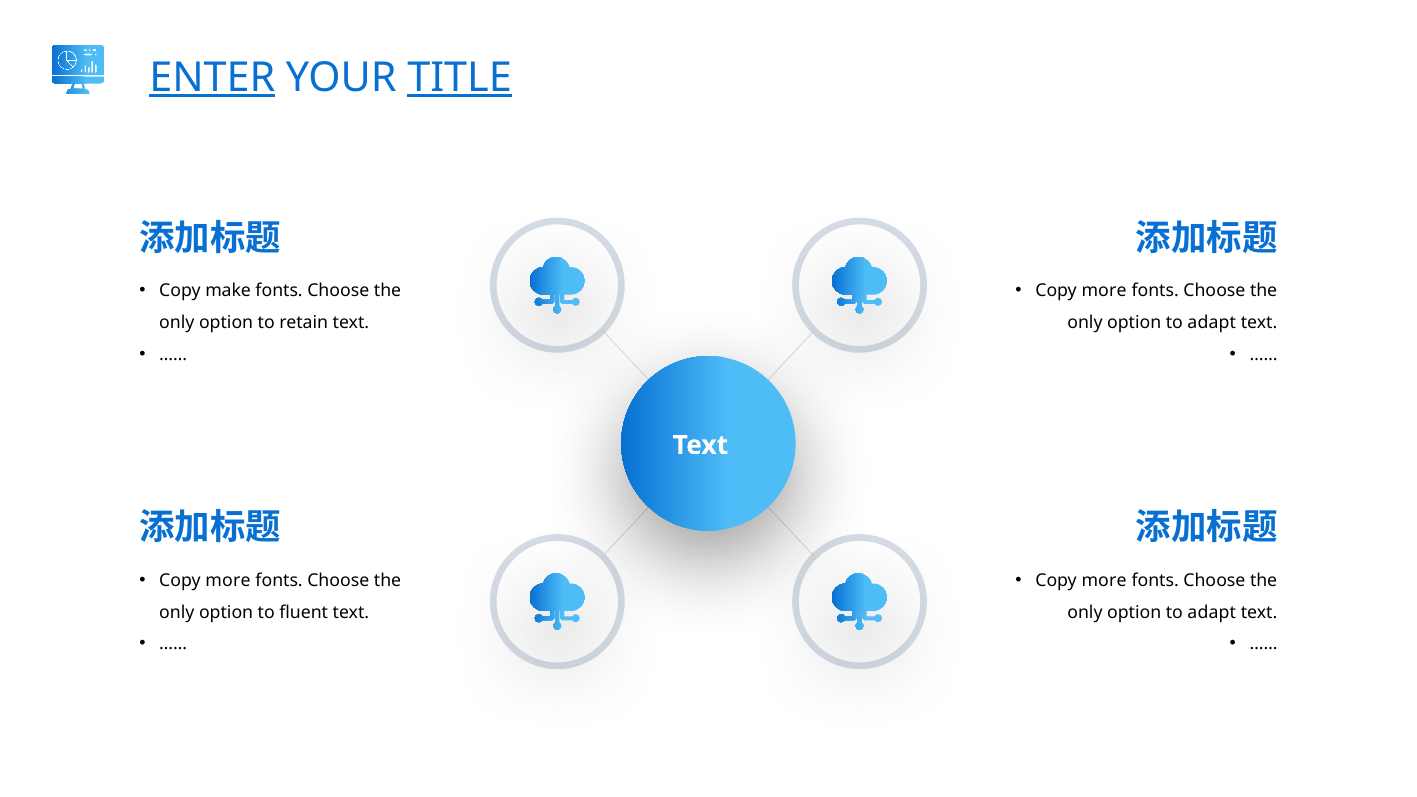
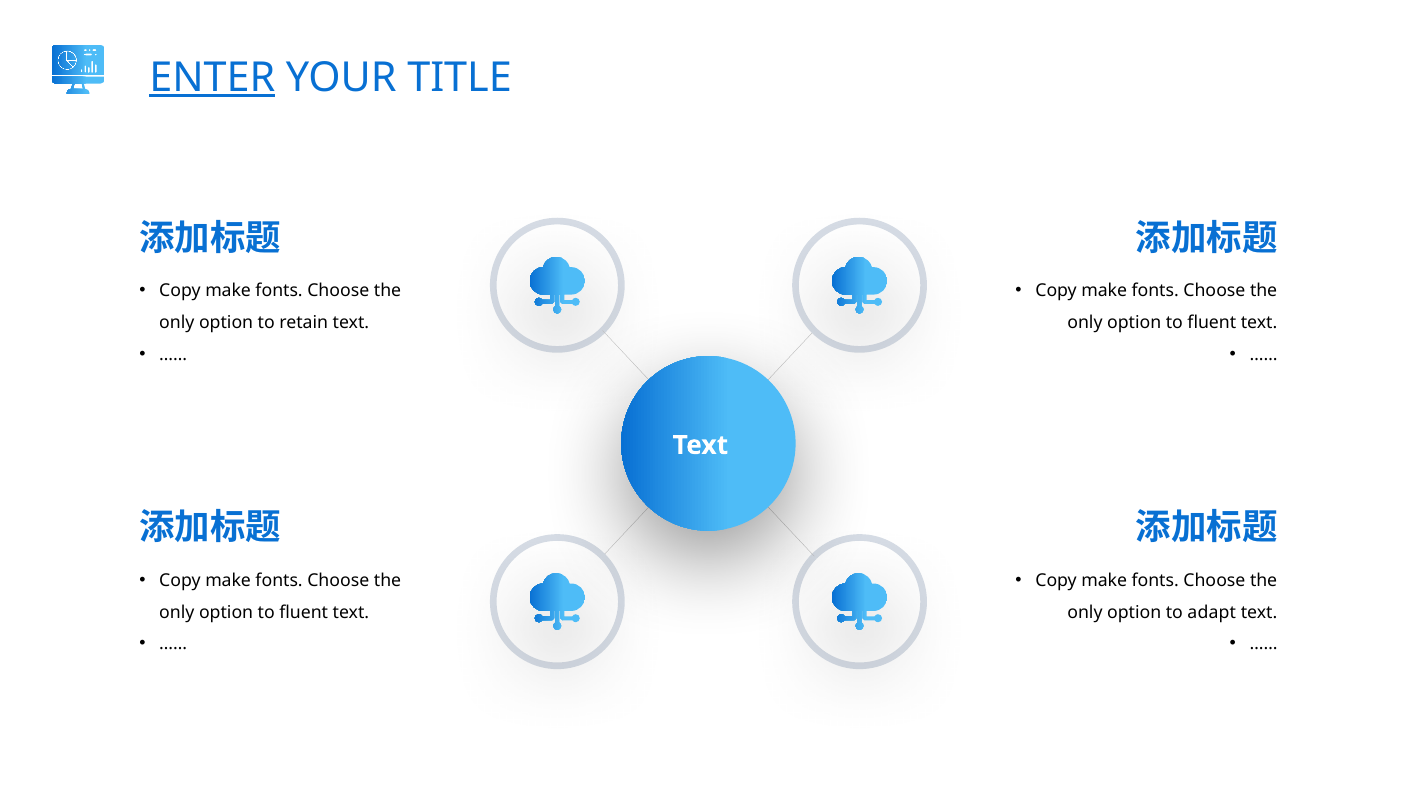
TITLE underline: present -> none (460, 78)
more: more -> make (1104, 291)
adapt: adapt -> fluent (1212, 323)
more: more -> make (228, 580)
more: more -> make (1104, 580)
